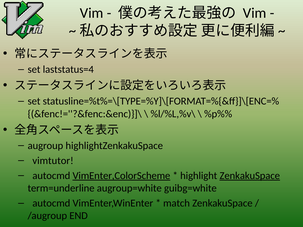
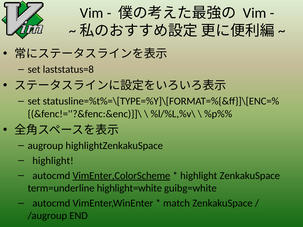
laststatus=4: laststatus=4 -> laststatus=8 (68, 69)
vimtutor: vimtutor -> highlight (53, 161)
ZenkakuSpace underline: present -> none (250, 176)
augroup=white: augroup=white -> highlight=white (129, 188)
